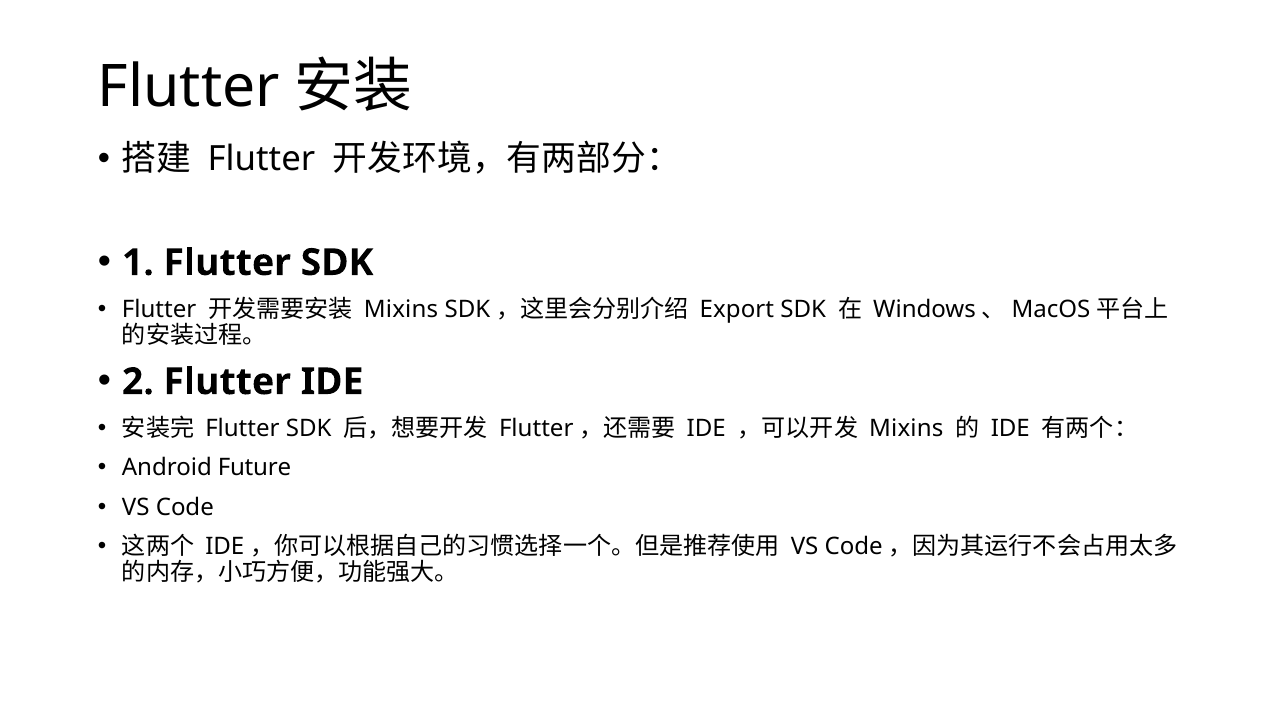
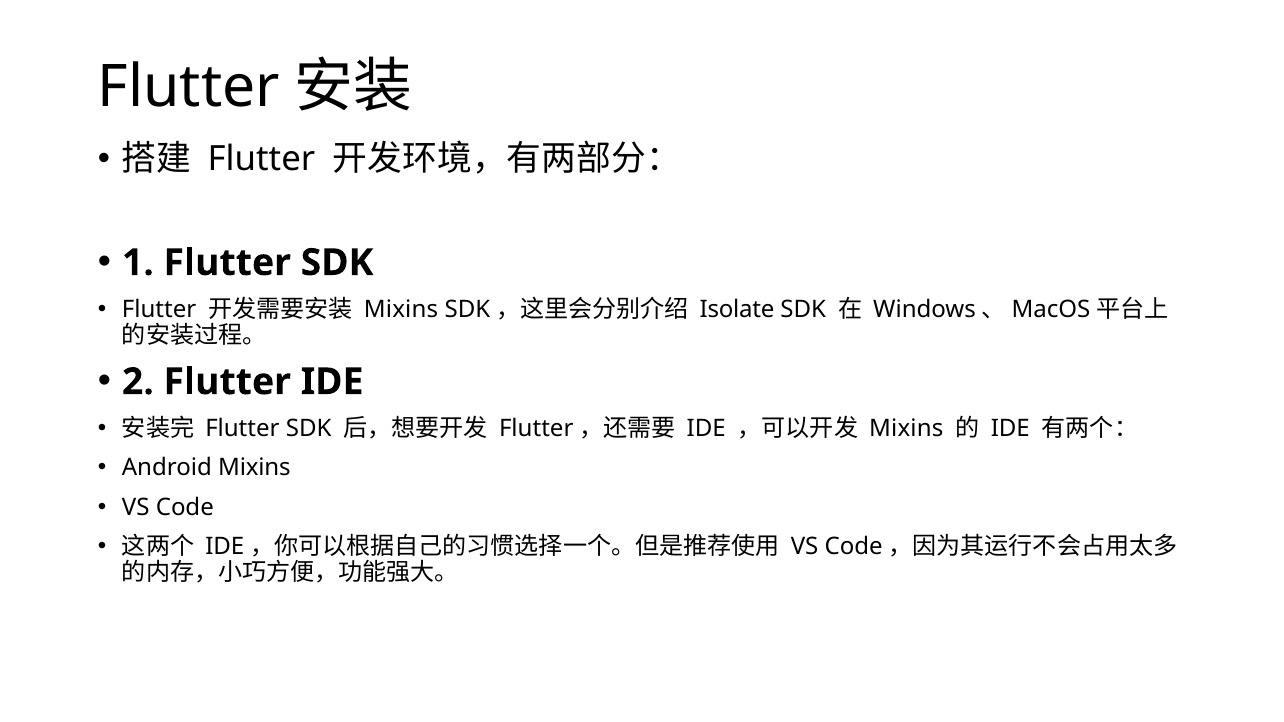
Export: Export -> Isolate (737, 309)
Android Future: Future -> Mixins (254, 468)
